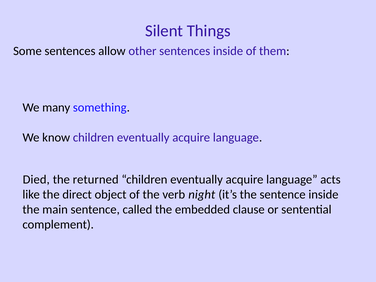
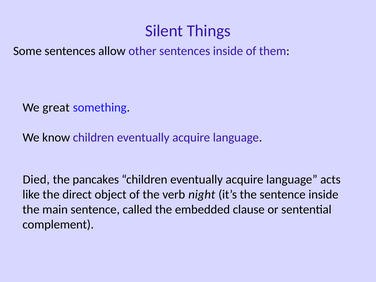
many: many -> great (56, 107)
returned: returned -> pancakes (96, 179)
